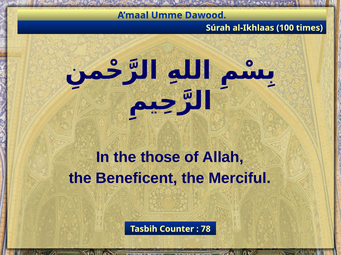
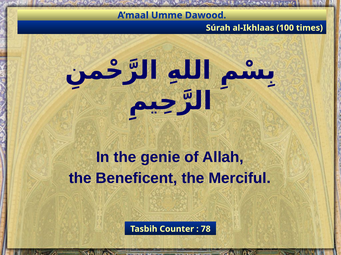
those: those -> genie (160, 158)
